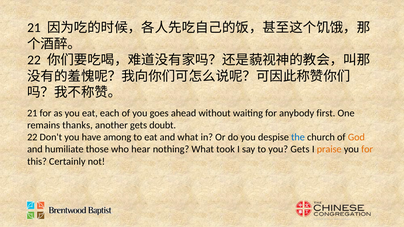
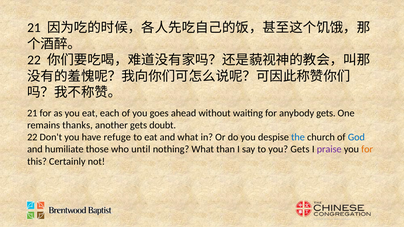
anybody first: first -> gets (326, 113)
among: among -> refuge (117, 137)
God colour: orange -> blue (356, 137)
hear: hear -> until (141, 150)
took: took -> than (226, 150)
praise colour: orange -> purple (329, 150)
